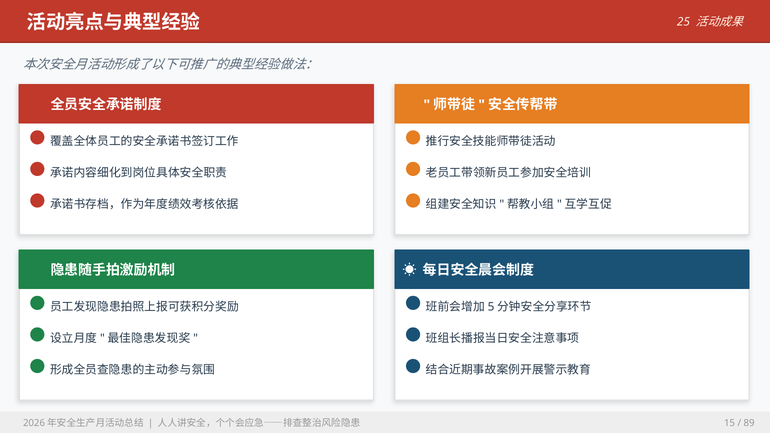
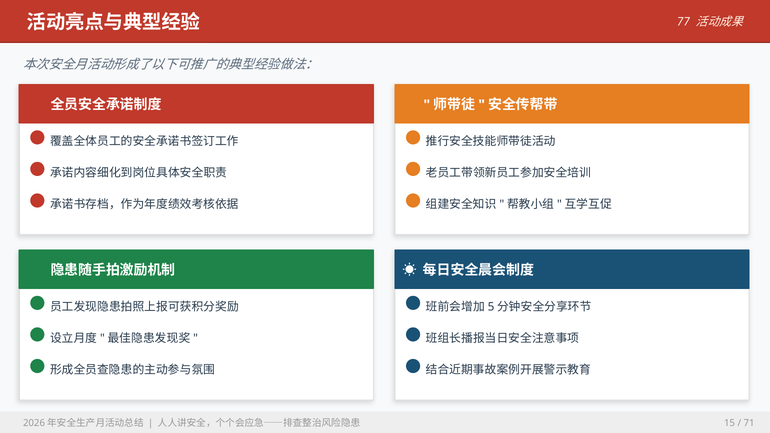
25: 25 -> 77 (683, 22)
89: 89 -> 71 (749, 423)
